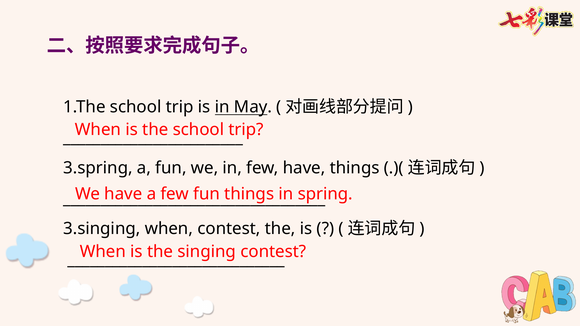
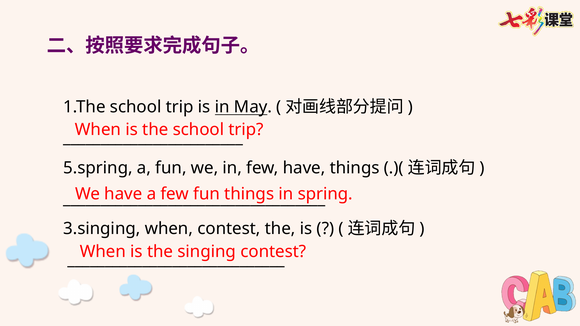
3.spring: 3.spring -> 5.spring (98, 168)
